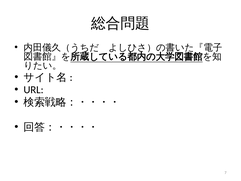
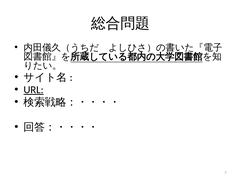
URL underline: none -> present (34, 90)
